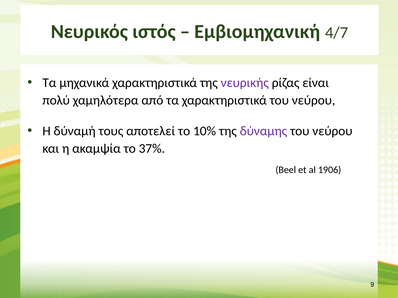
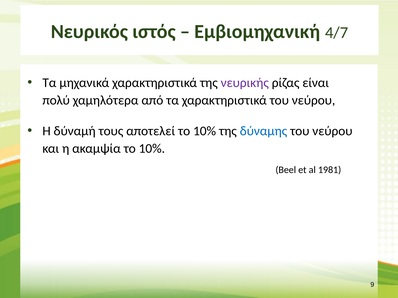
δύναμης colour: purple -> blue (263, 131)
ακαμψία το 37%: 37% -> 10% (152, 149)
1906: 1906 -> 1981 (330, 170)
